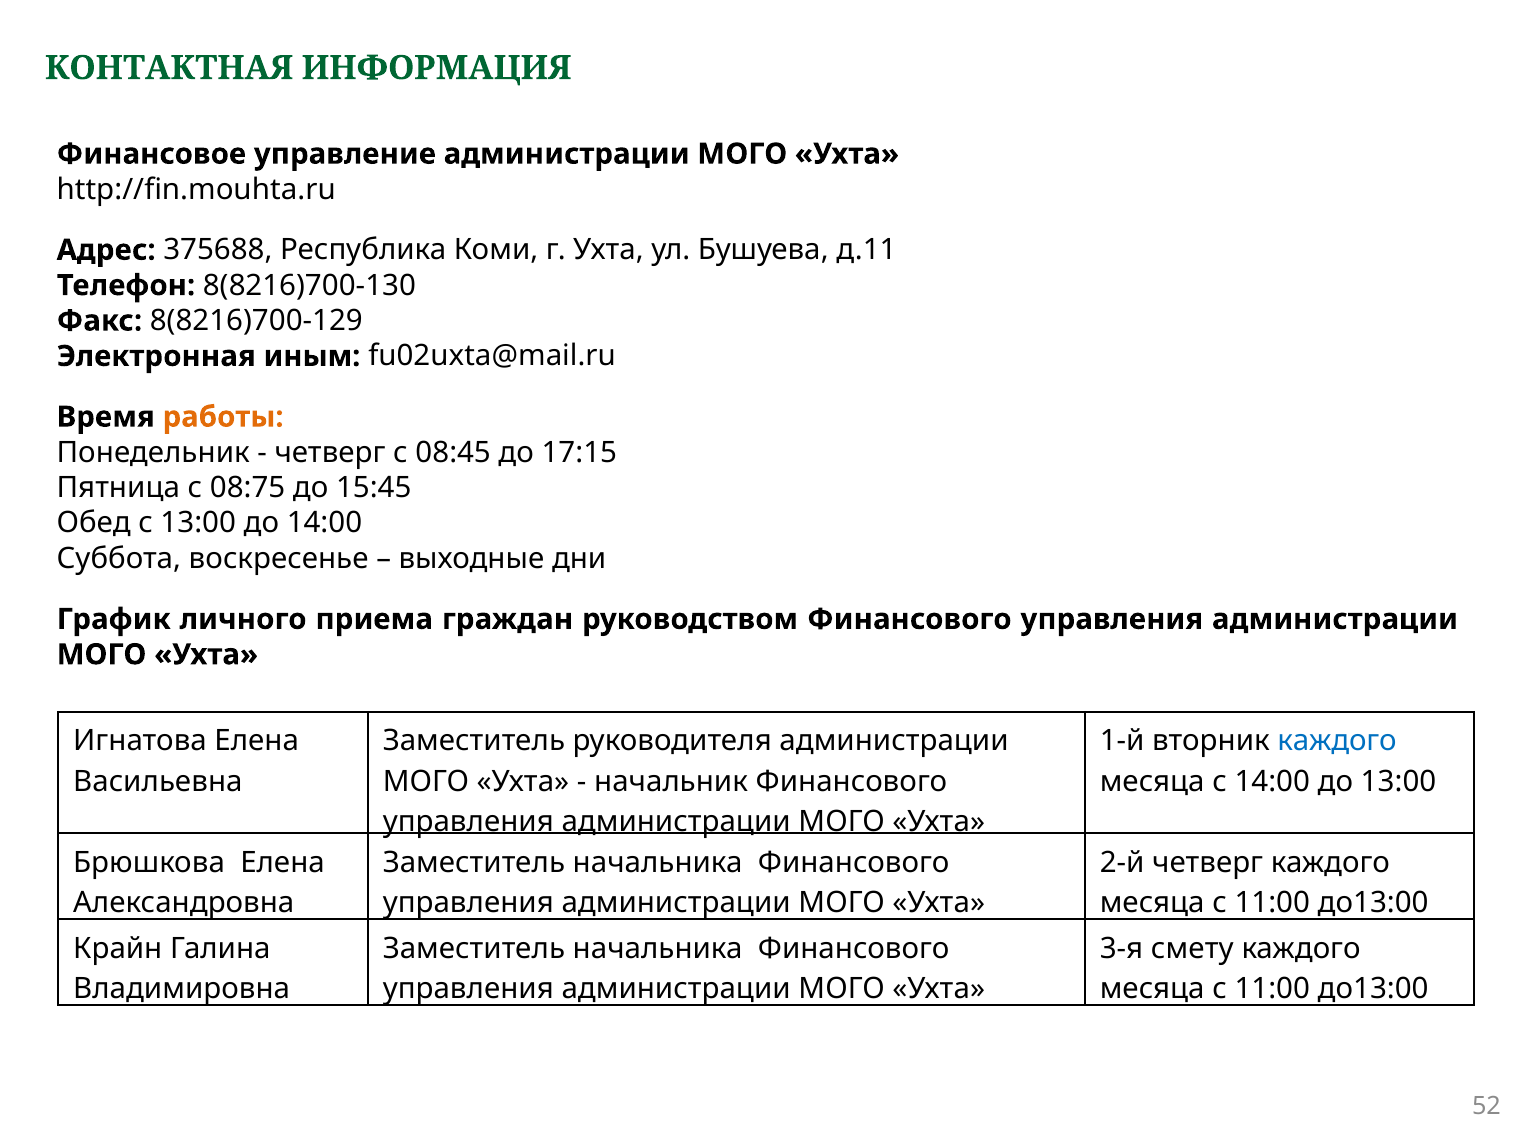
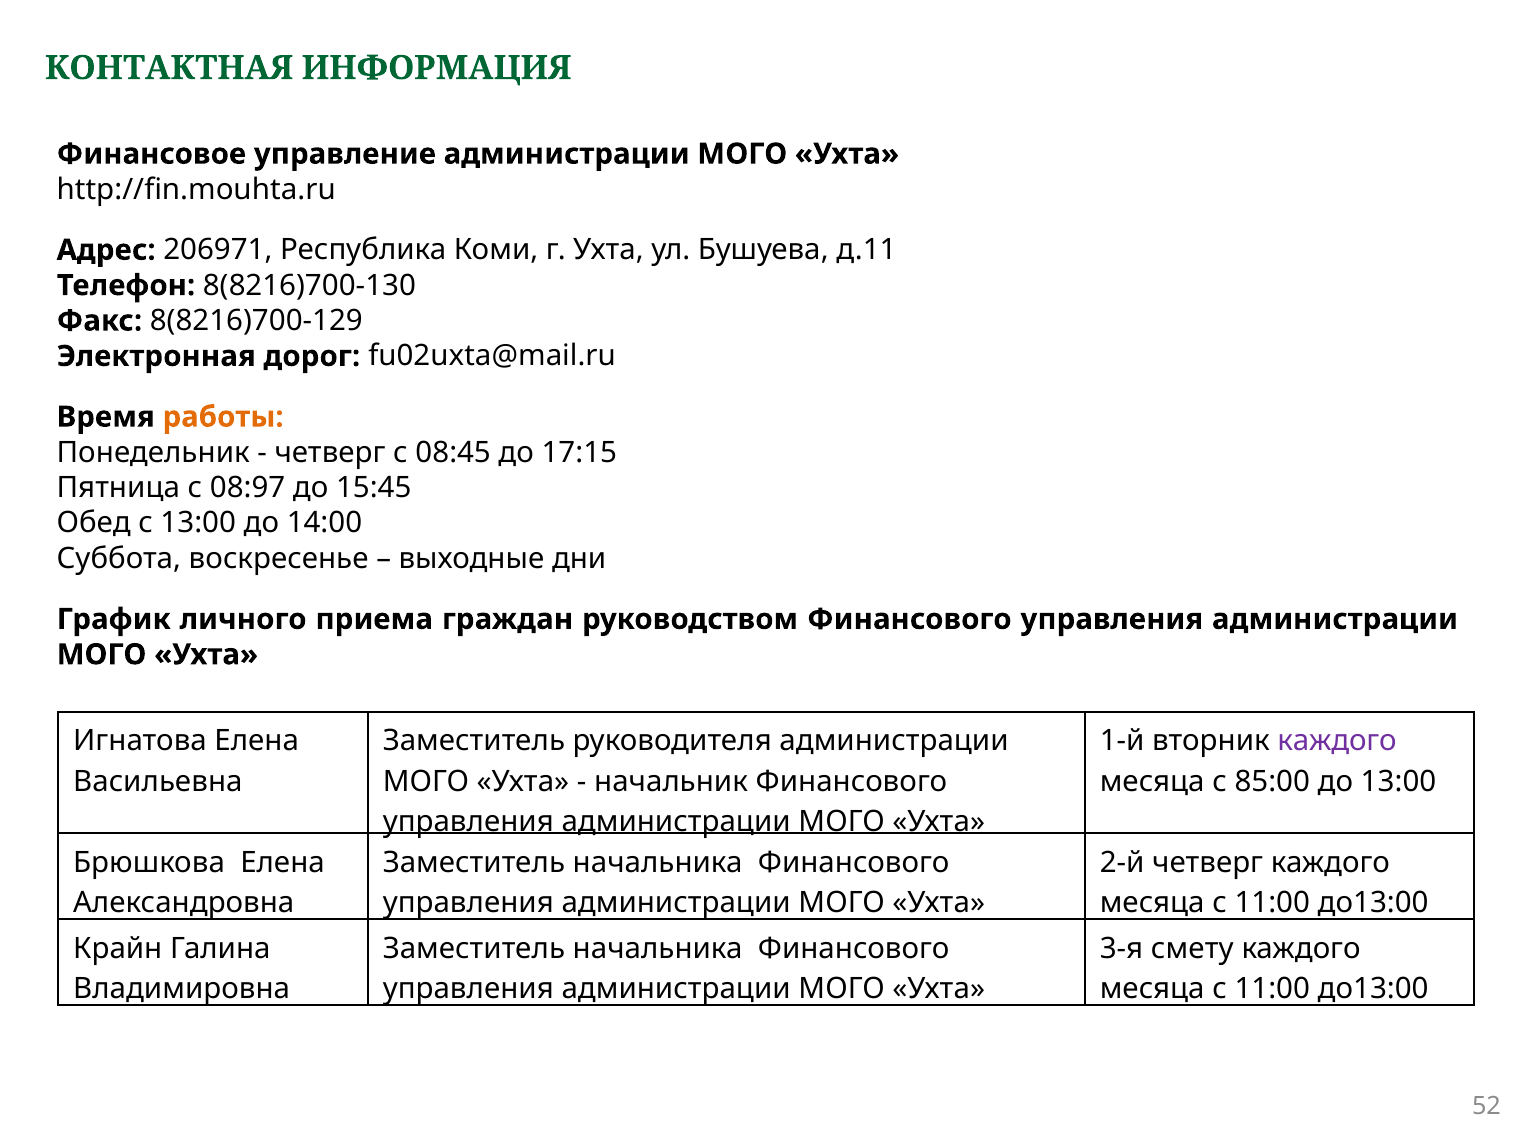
375688: 375688 -> 206971 (218, 250)
иным: иным -> дорог (312, 356)
08:75: 08:75 -> 08:97 (248, 488)
каждого colour: blue -> purple (1337, 741)
с 14:00: 14:00 -> 85:00 (1272, 781)
